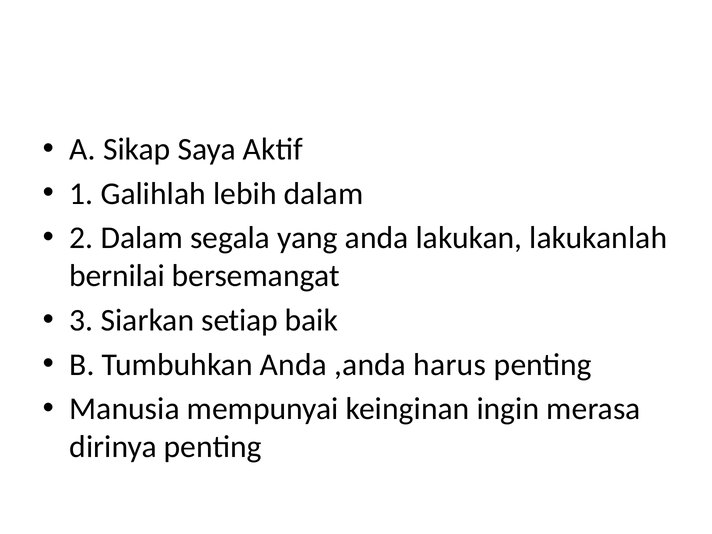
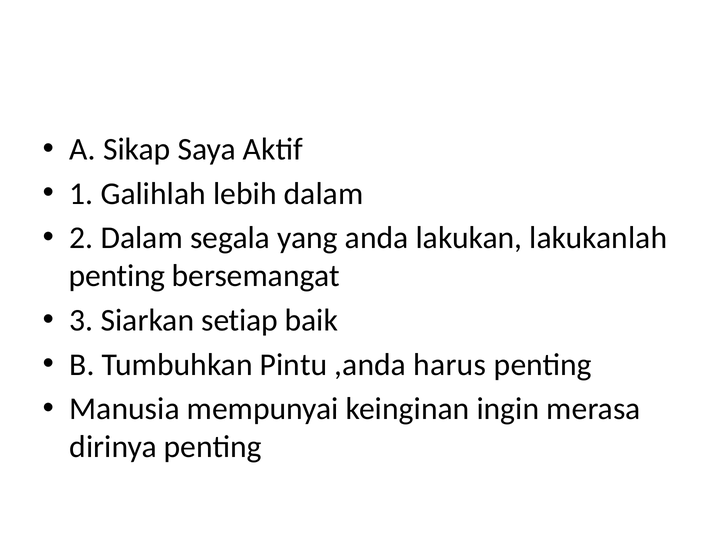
bernilai: bernilai -> penting (117, 276)
Tumbuhkan Anda: Anda -> Pintu (294, 365)
